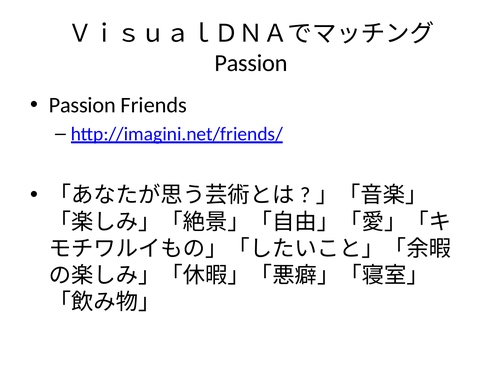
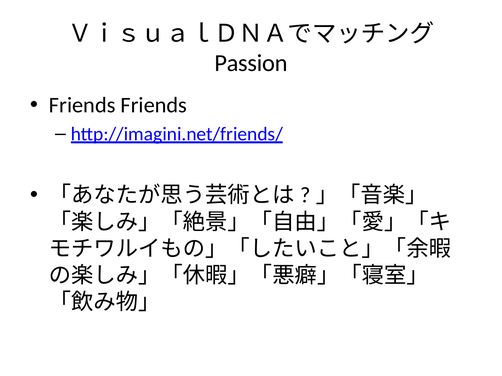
Passion: Passion -> Friends (82, 105)
